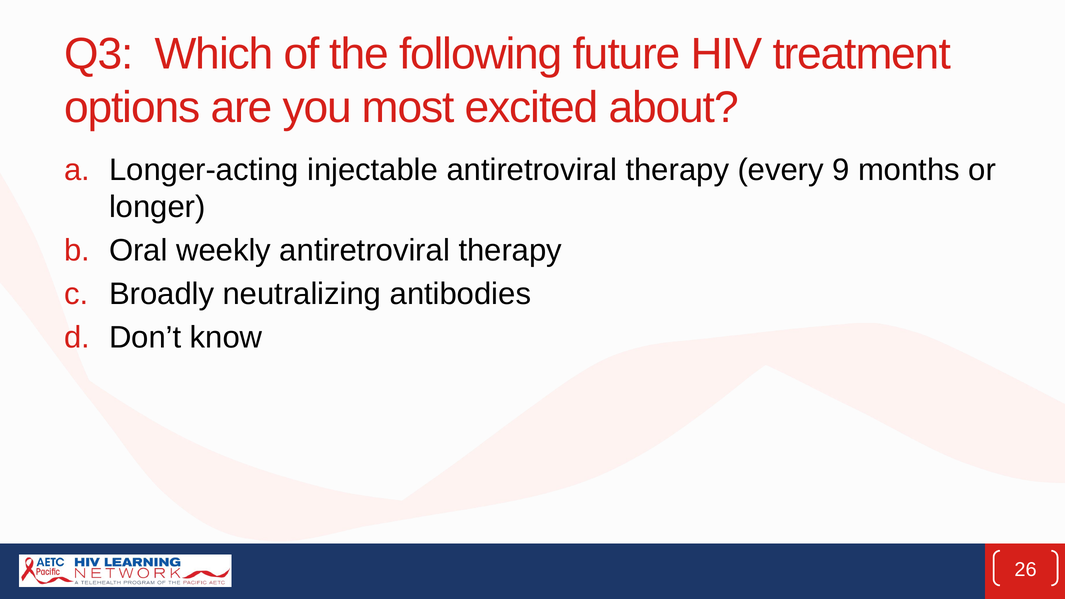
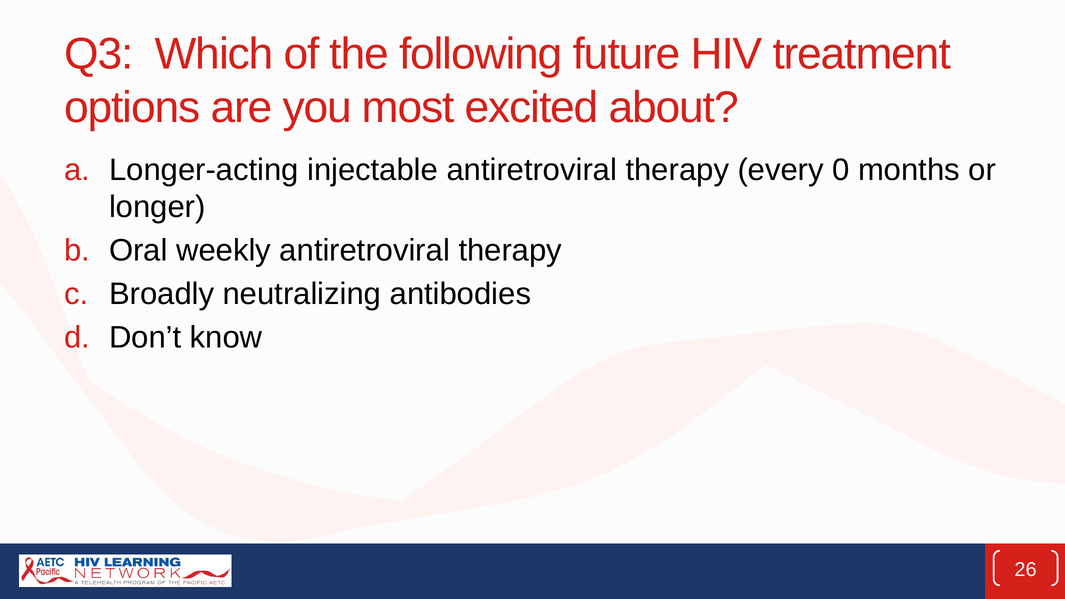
9: 9 -> 0 (841, 170)
